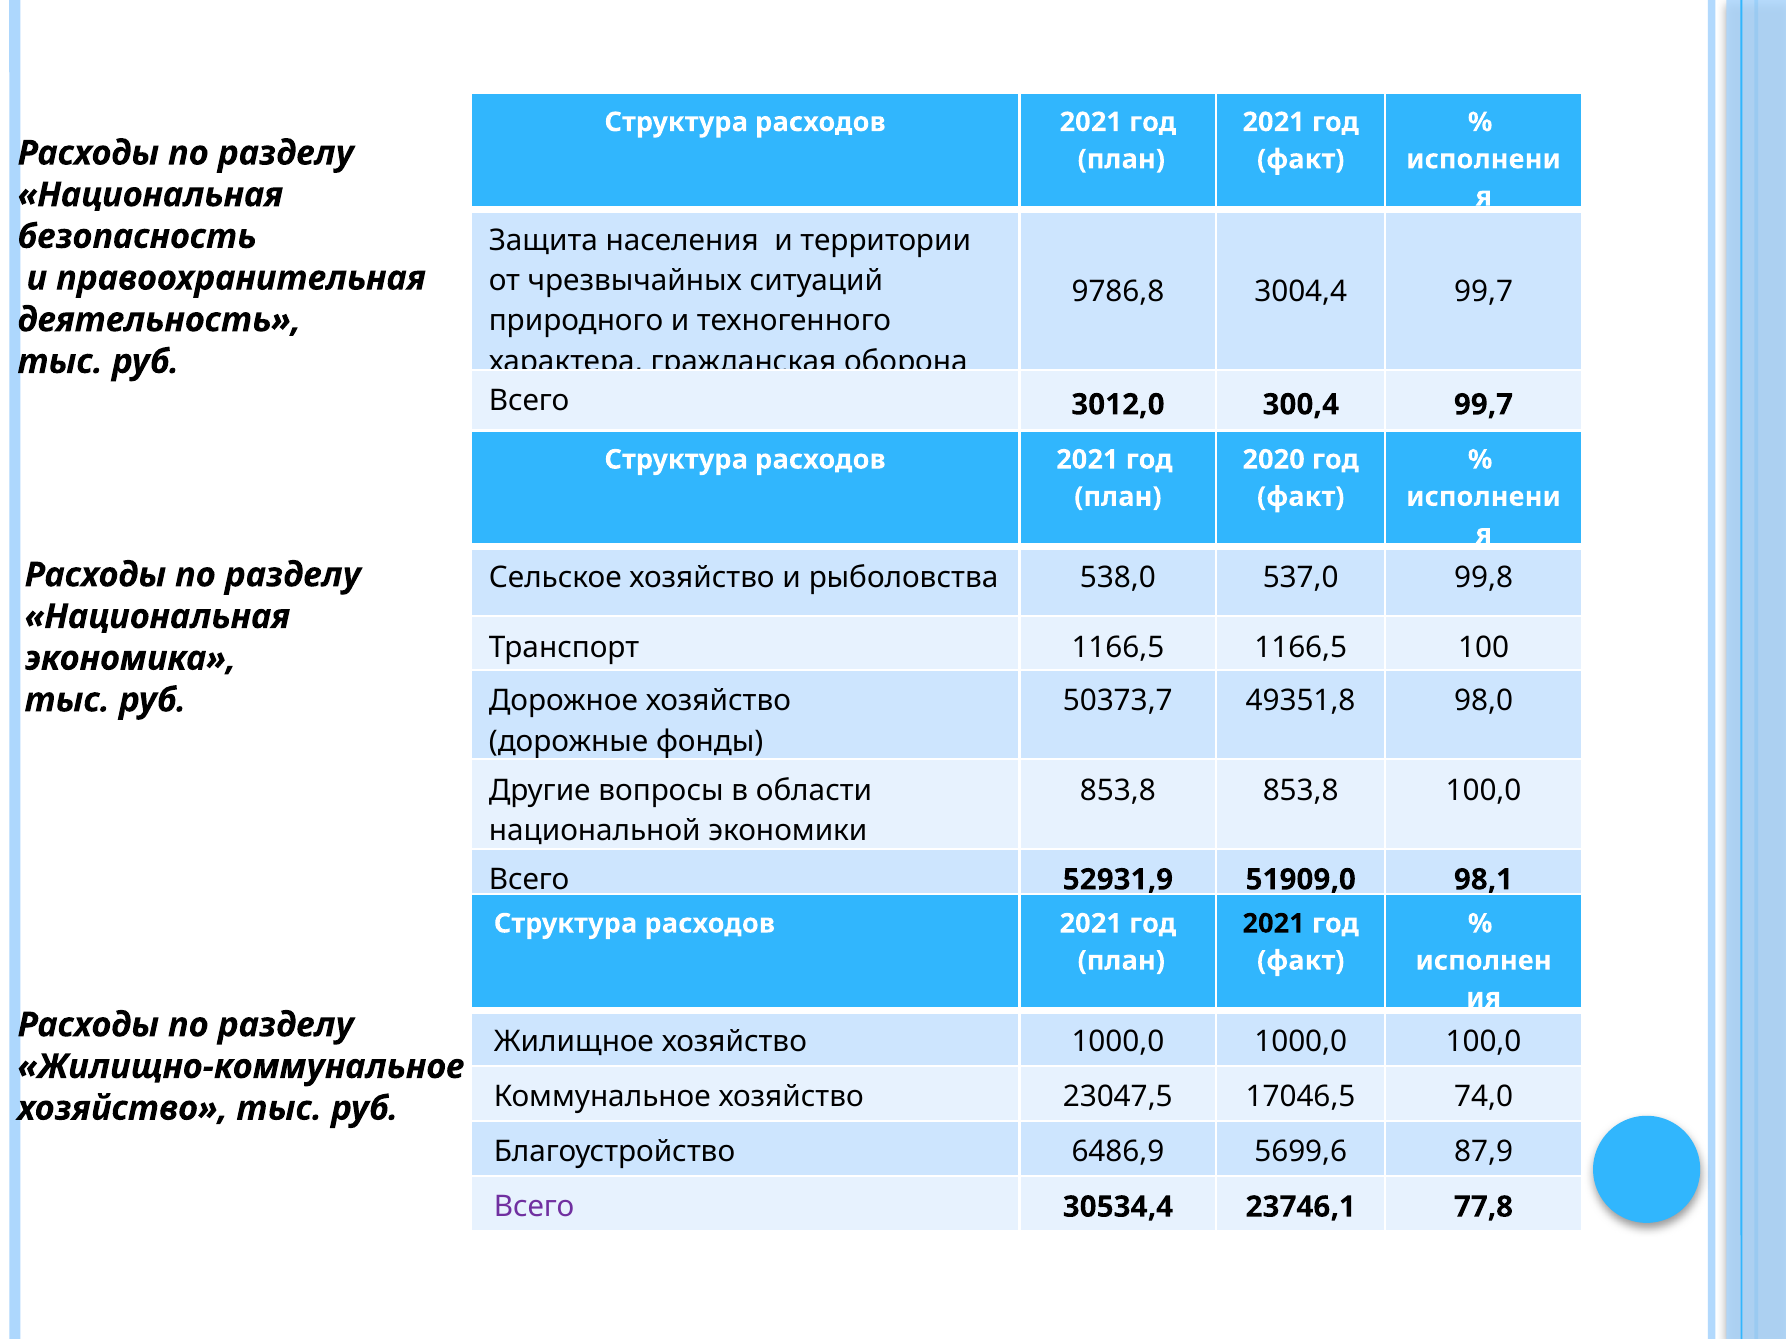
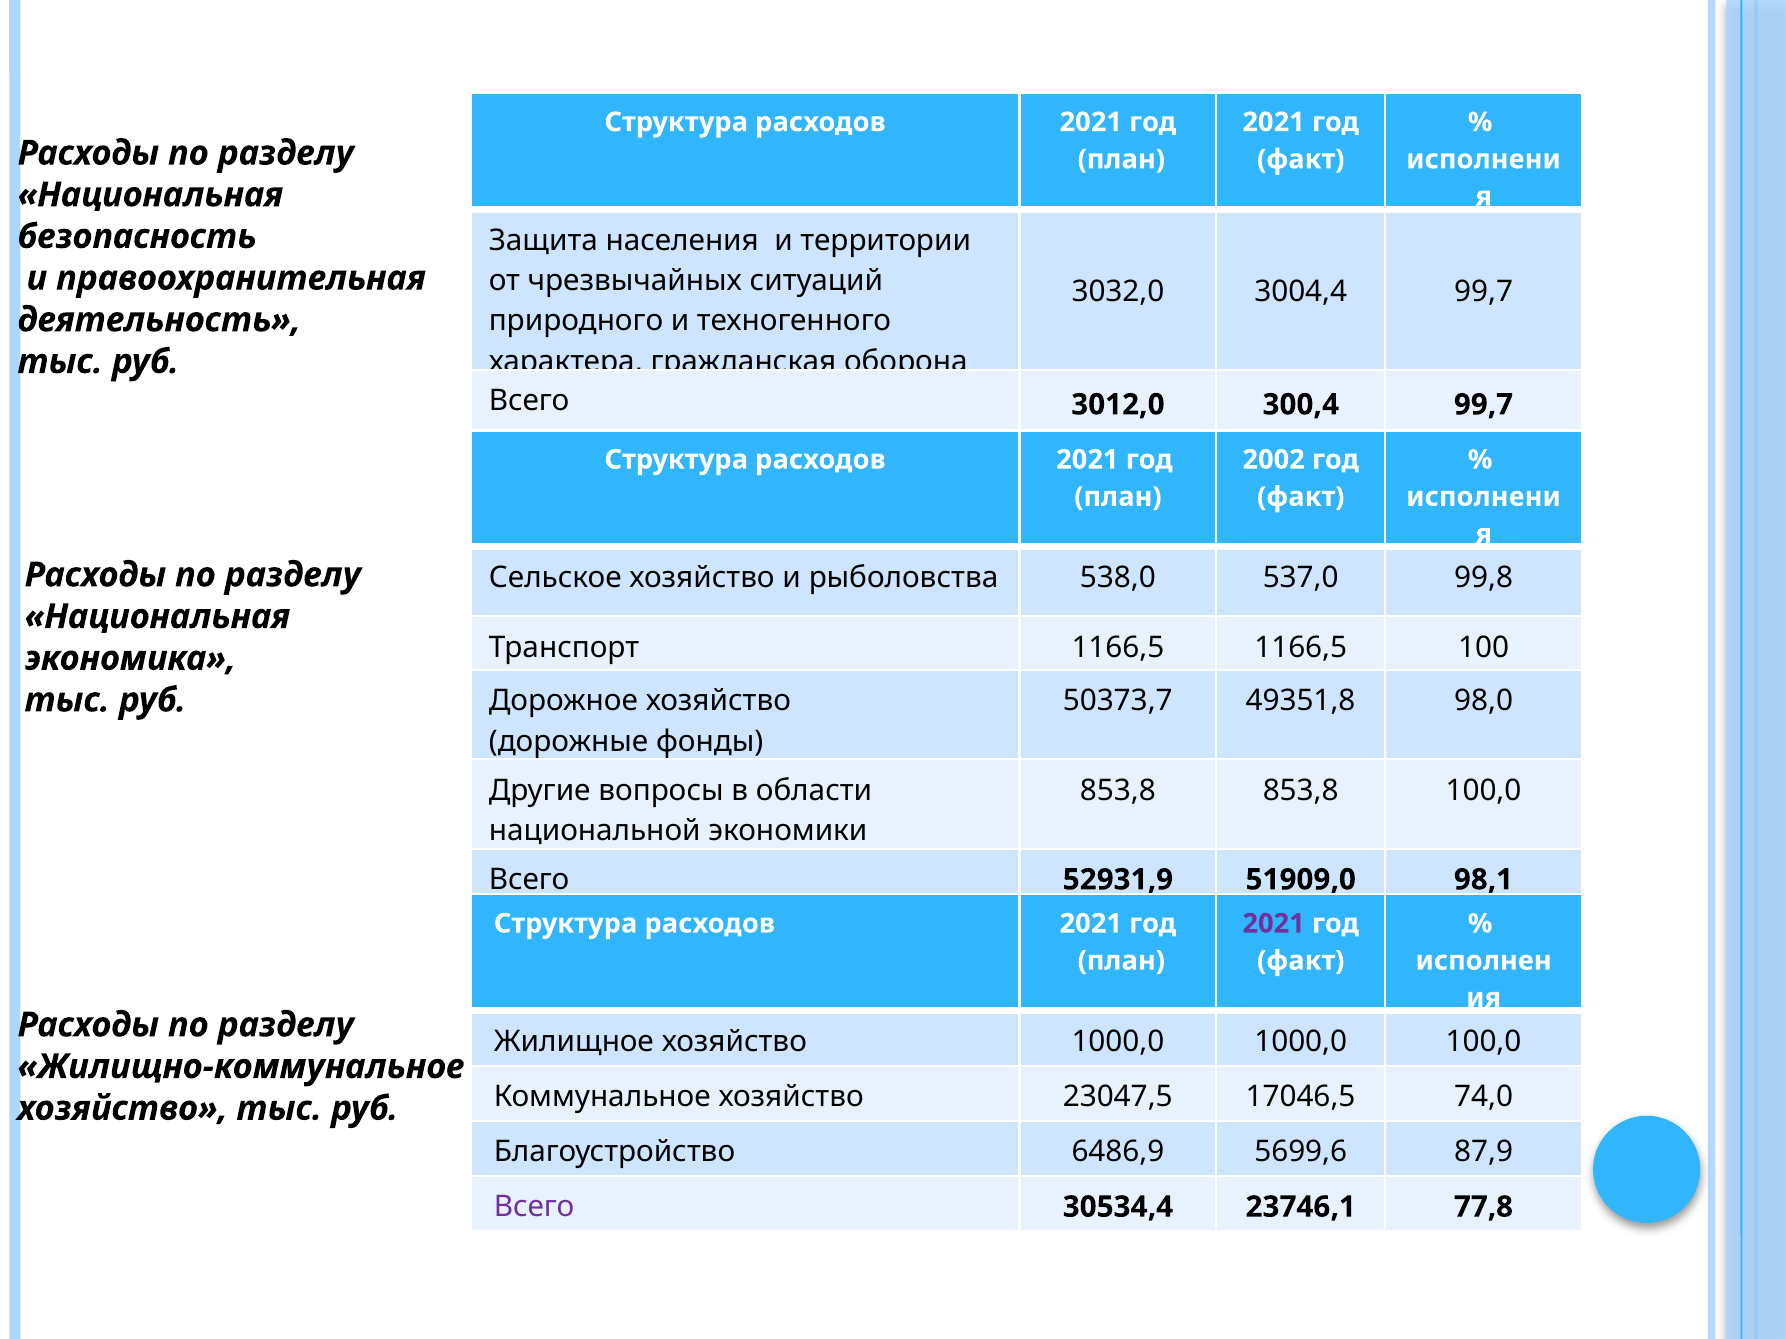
9786,8: 9786,8 -> 3032,0 (1118, 291)
2020: 2020 -> 2002 (1274, 460)
2021 colour: black -> purple (1274, 924)
